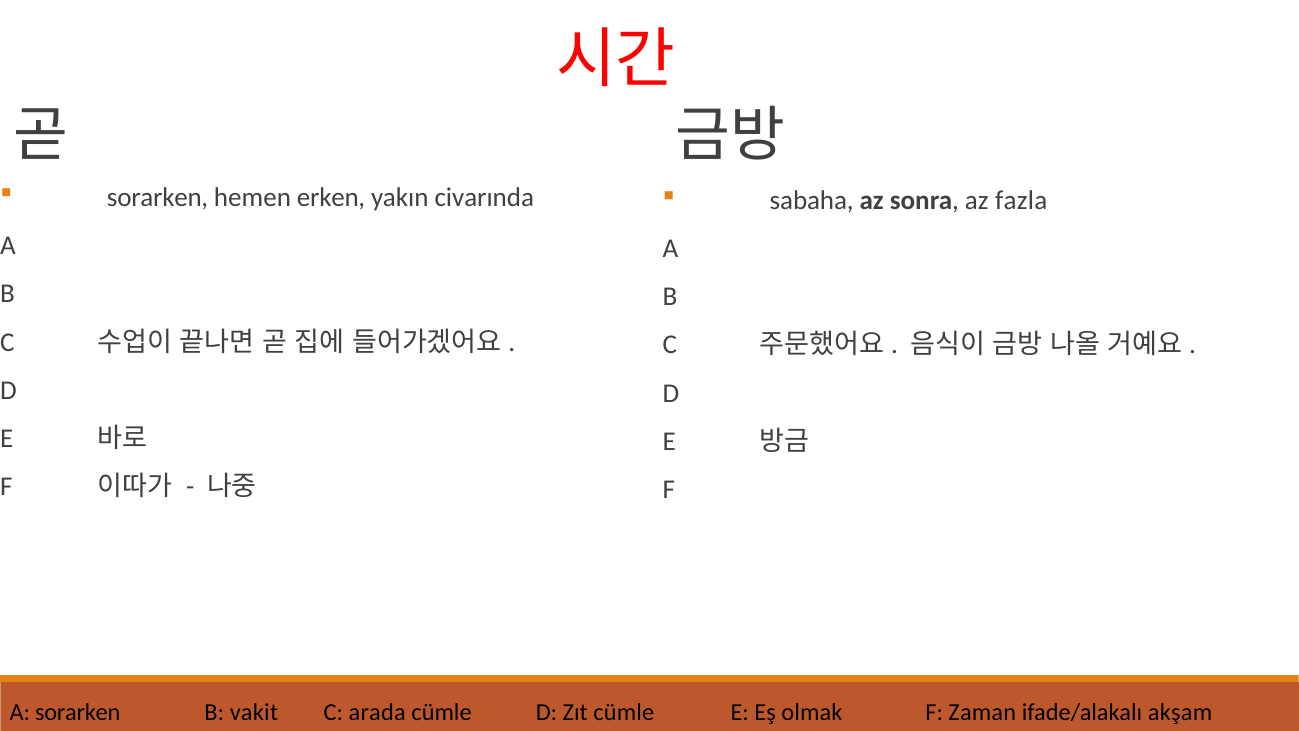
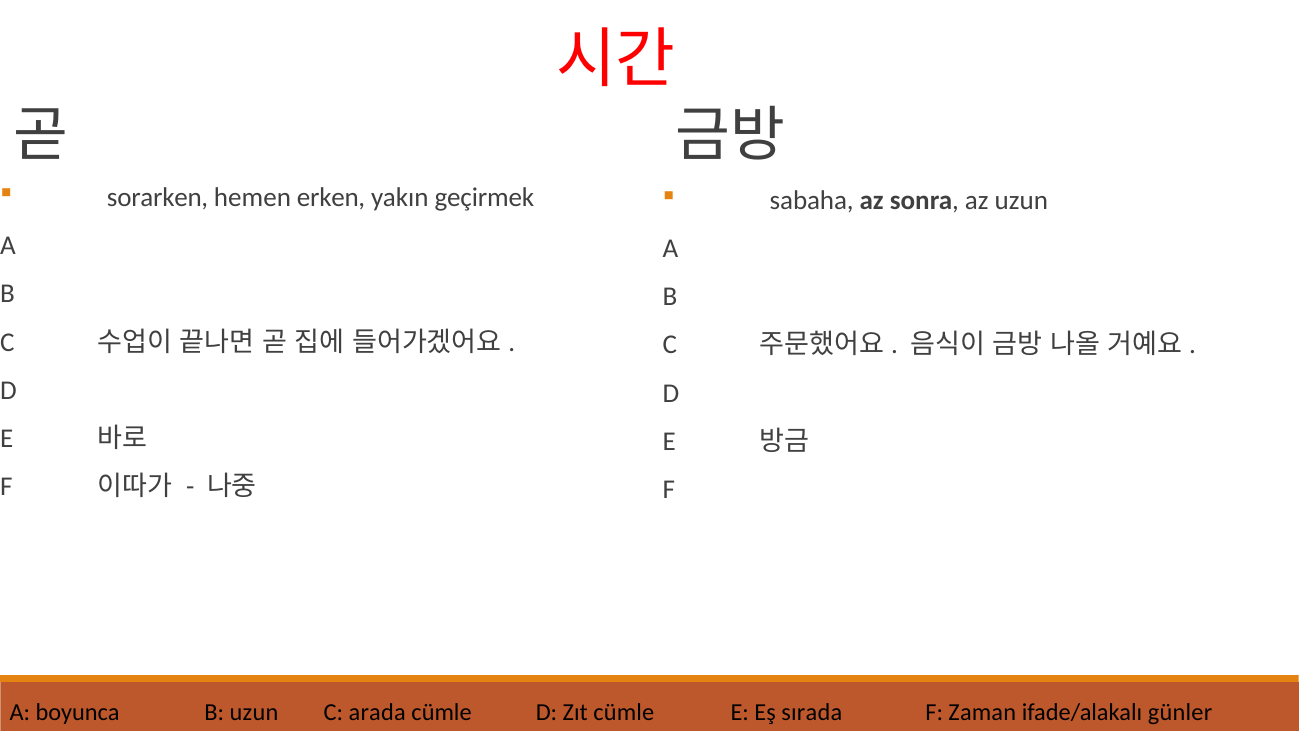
civarında: civarında -> geçirmek (484, 197)
az fazla: fazla -> uzun (1021, 200)
A sorarken: sorarken -> boyunca (78, 712)
B vakit: vakit -> uzun (254, 712)
olmak: olmak -> sırada (812, 712)
akşam: akşam -> günler (1180, 712)
